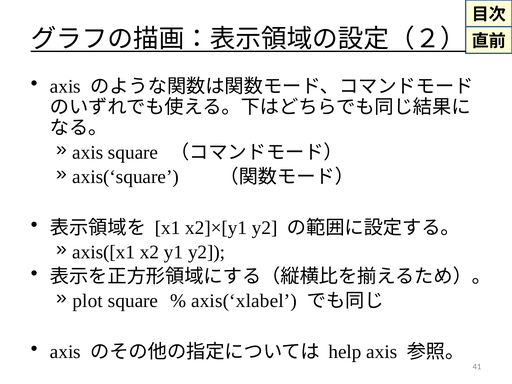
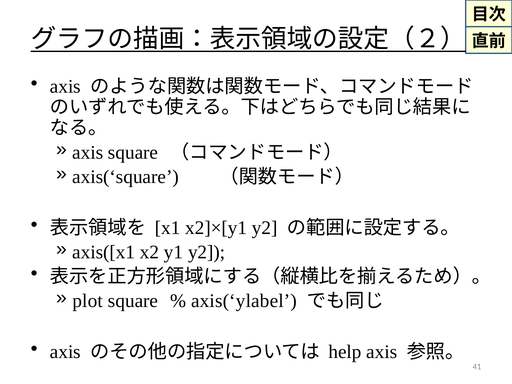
axis(‘xlabel: axis(‘xlabel -> axis(‘ylabel (244, 301)
